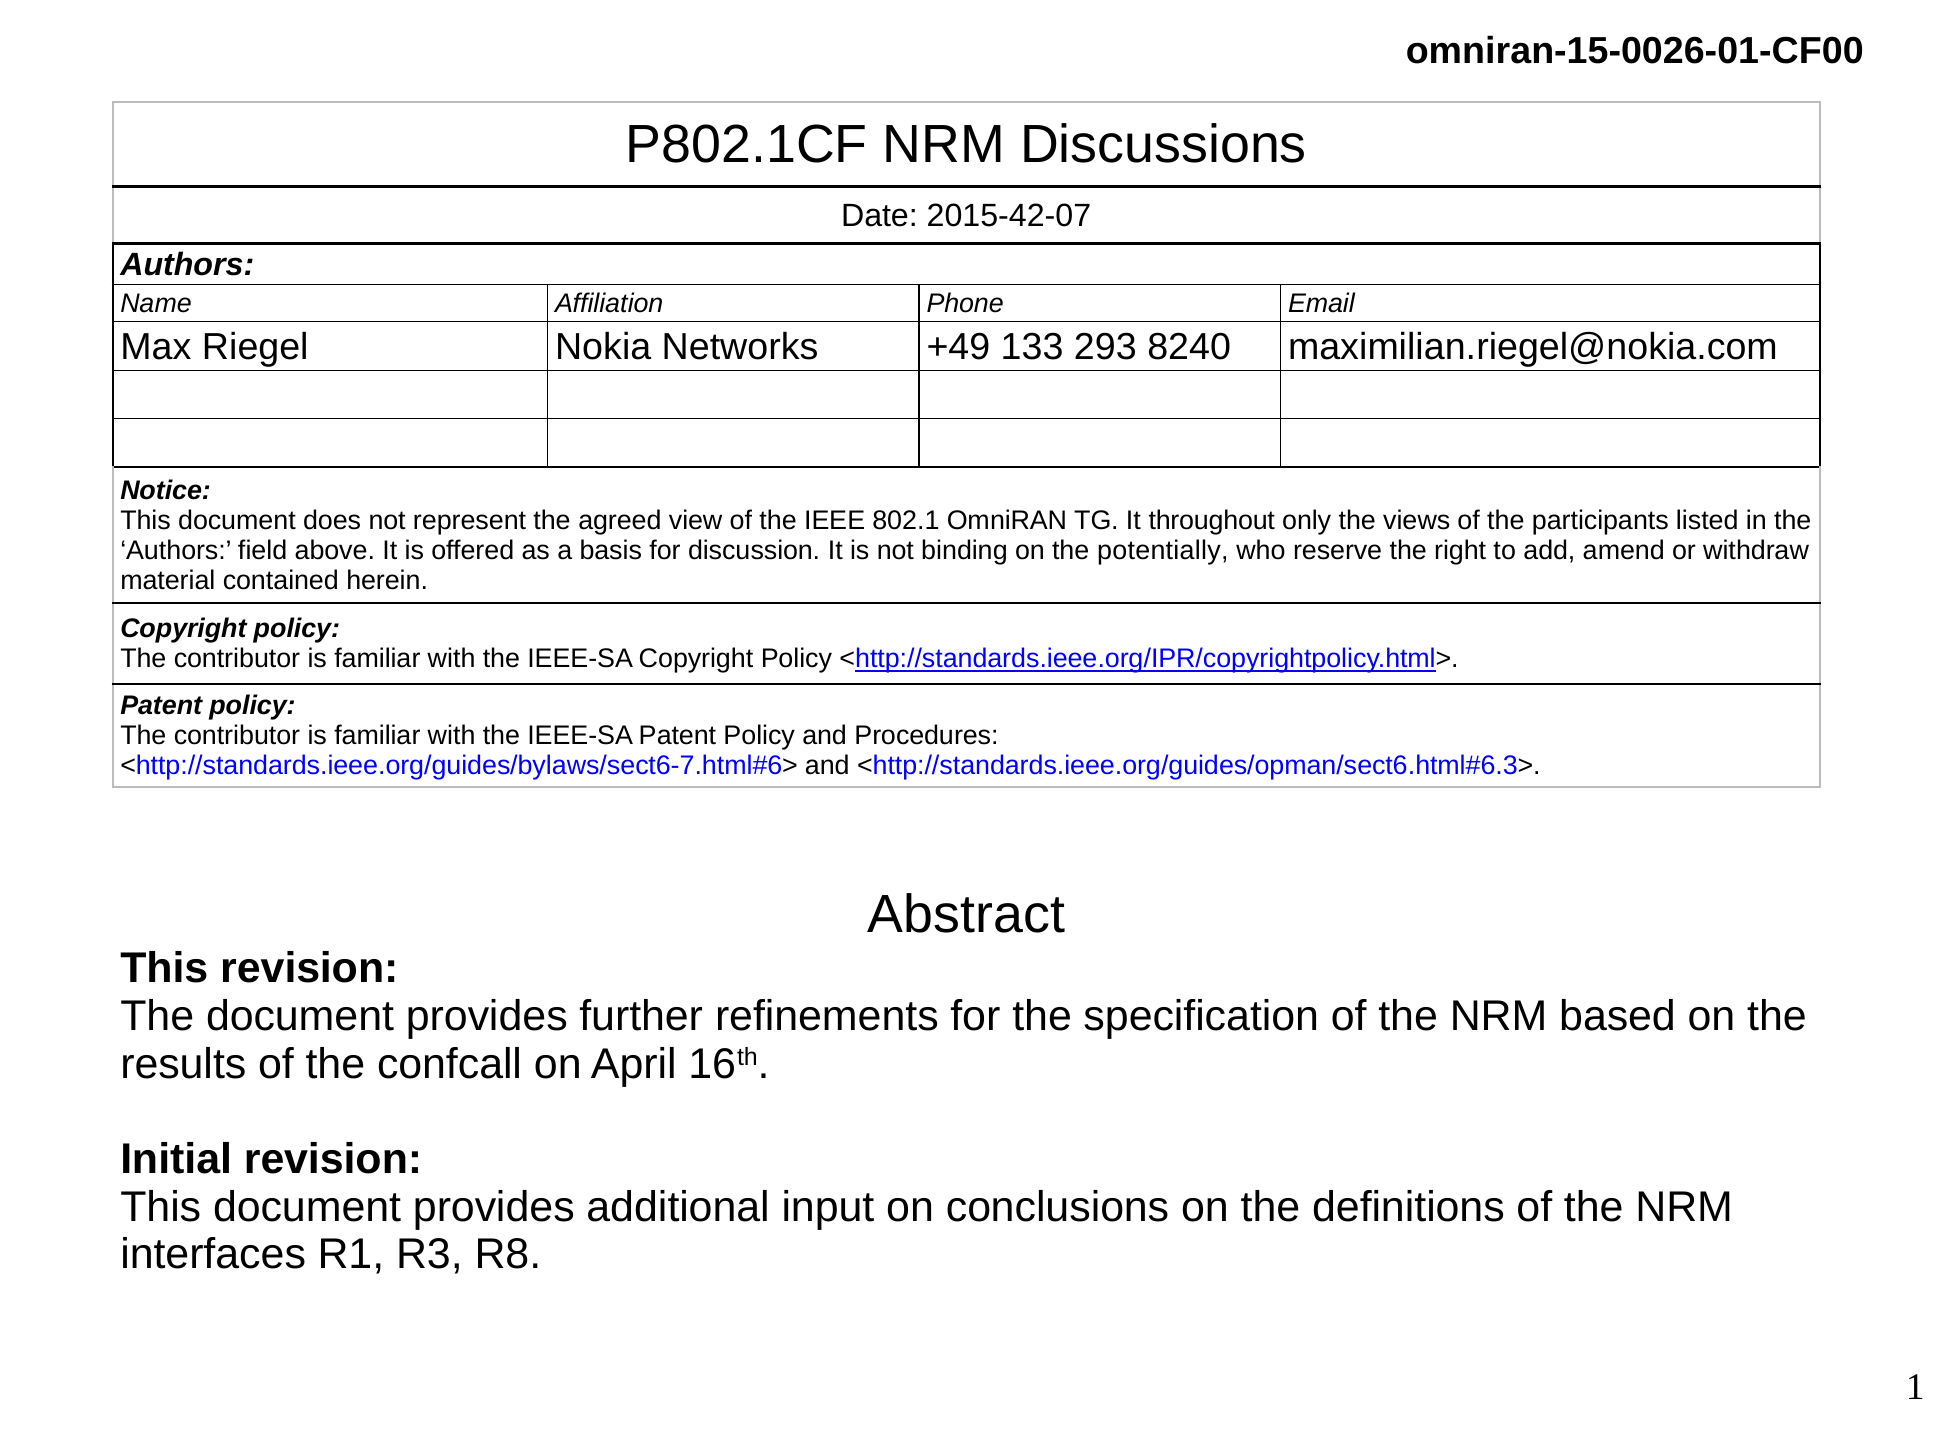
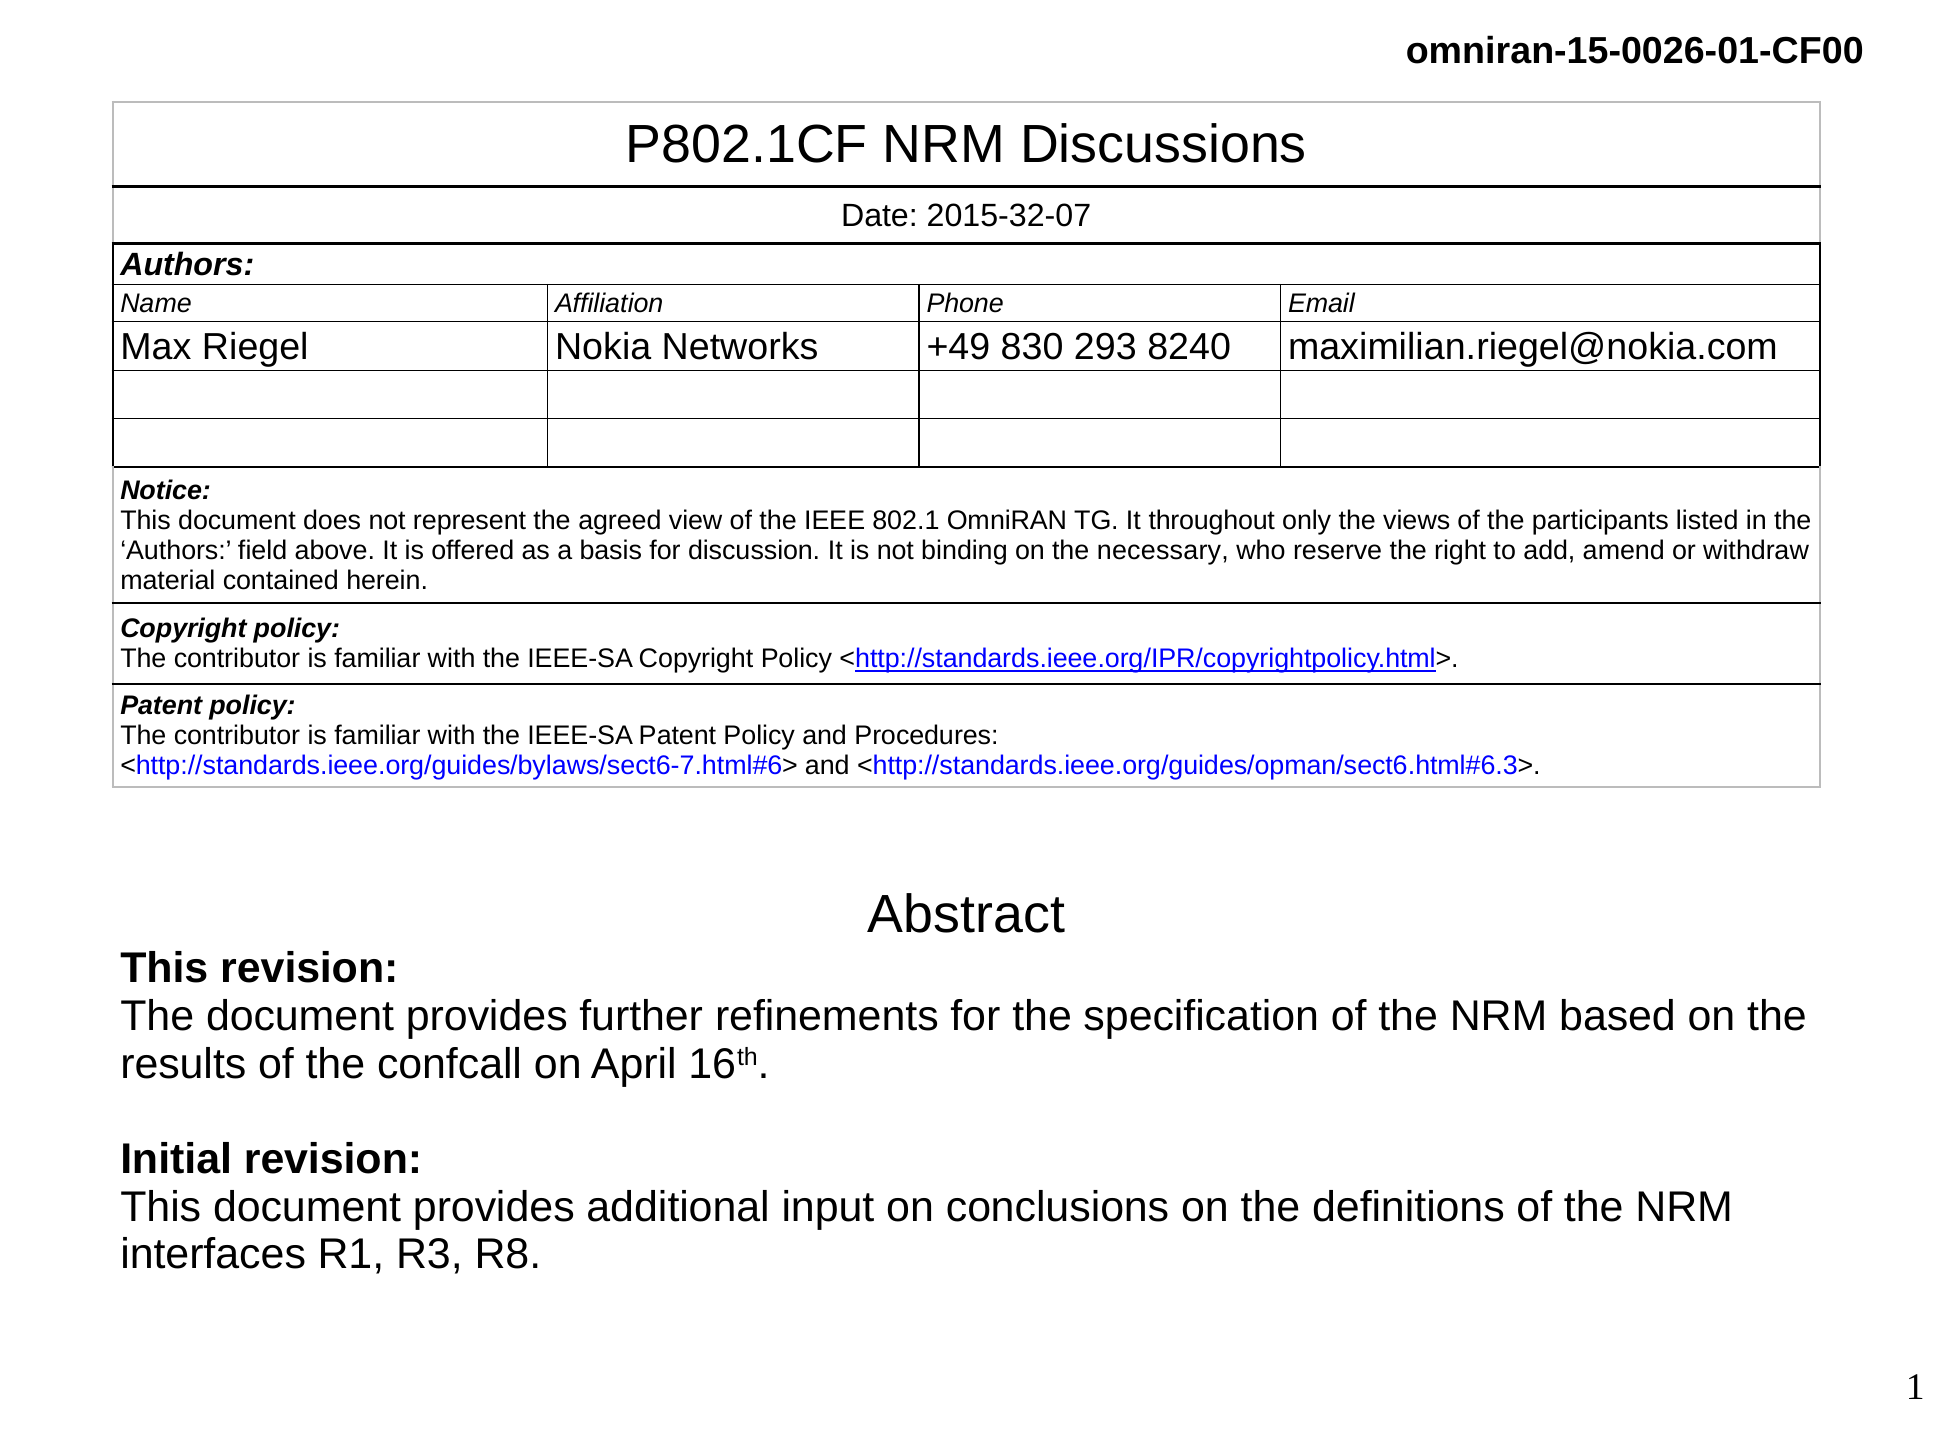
2015-42-07: 2015-42-07 -> 2015-32-07 (1009, 216)
133: 133 -> 830 (1032, 347)
potentially: potentially -> necessary (1163, 551)
